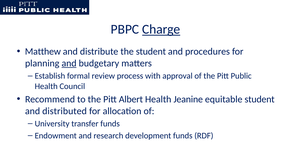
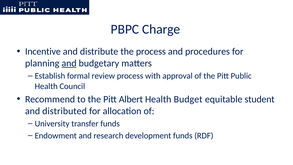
Charge underline: present -> none (161, 29)
Matthew: Matthew -> Incentive (43, 51)
the student: student -> process (151, 51)
Jeanine: Jeanine -> Budget (188, 99)
